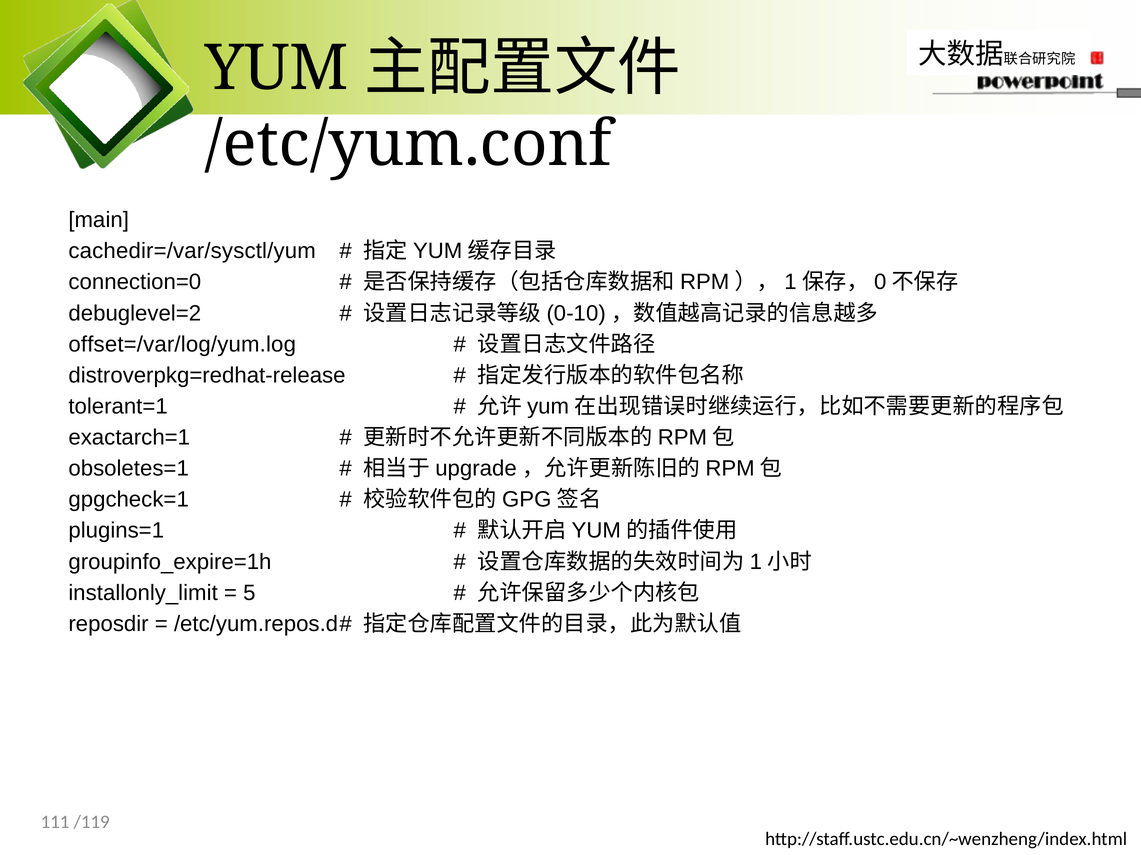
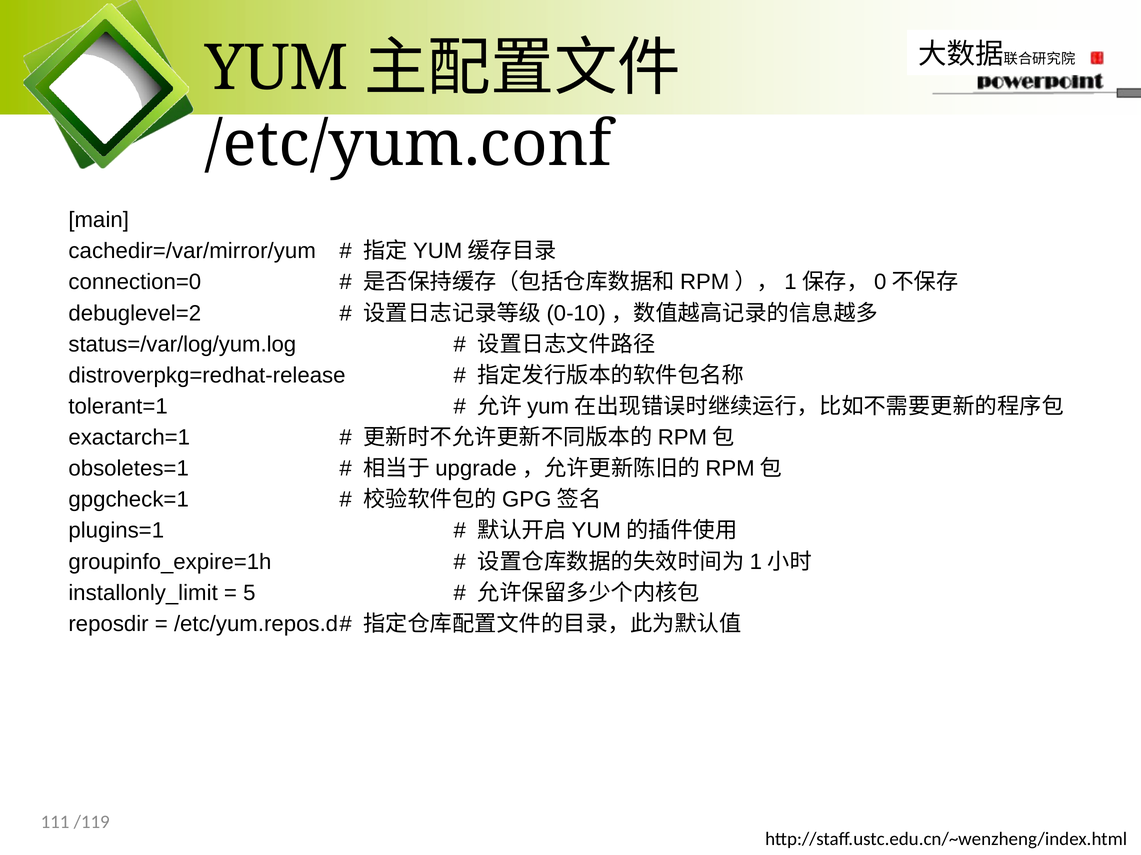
cachedir=/var/sysctl/yum: cachedir=/var/sysctl/yum -> cachedir=/var/mirror/yum (192, 251)
offset=/var/log/yum.log: offset=/var/log/yum.log -> status=/var/log/yum.log (182, 345)
